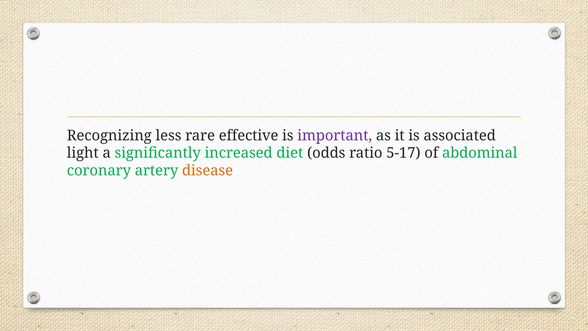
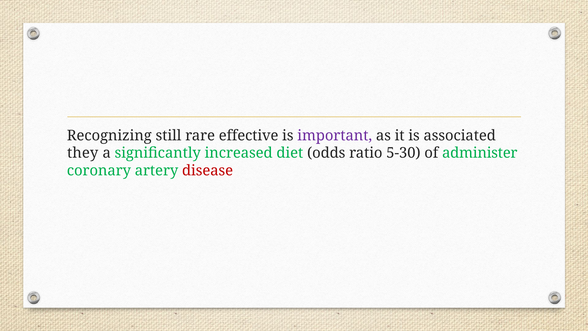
less: less -> still (168, 135)
light: light -> they (83, 153)
5-17: 5-17 -> 5-30 (403, 153)
abdominal: abdominal -> administer (480, 153)
disease colour: orange -> red (208, 171)
